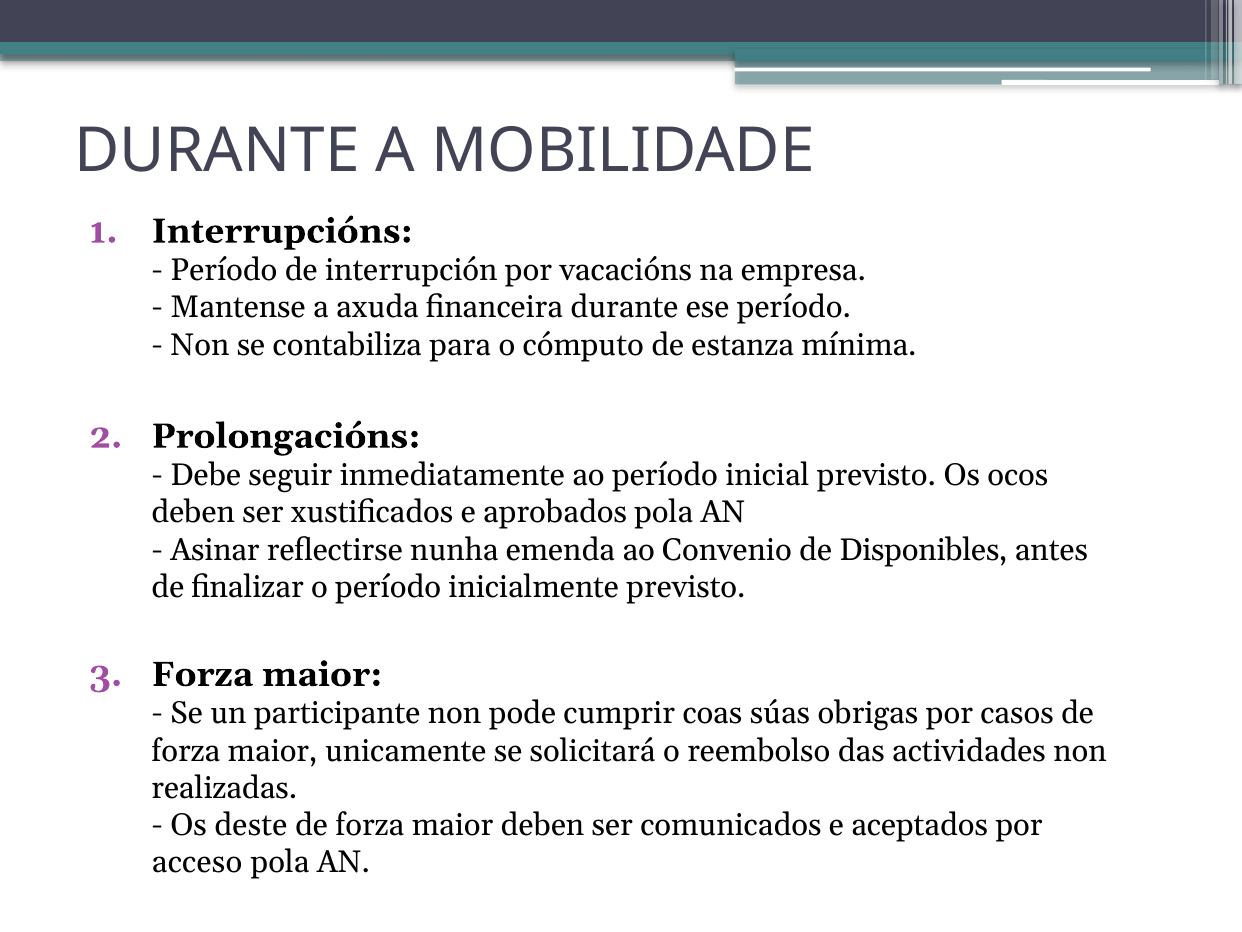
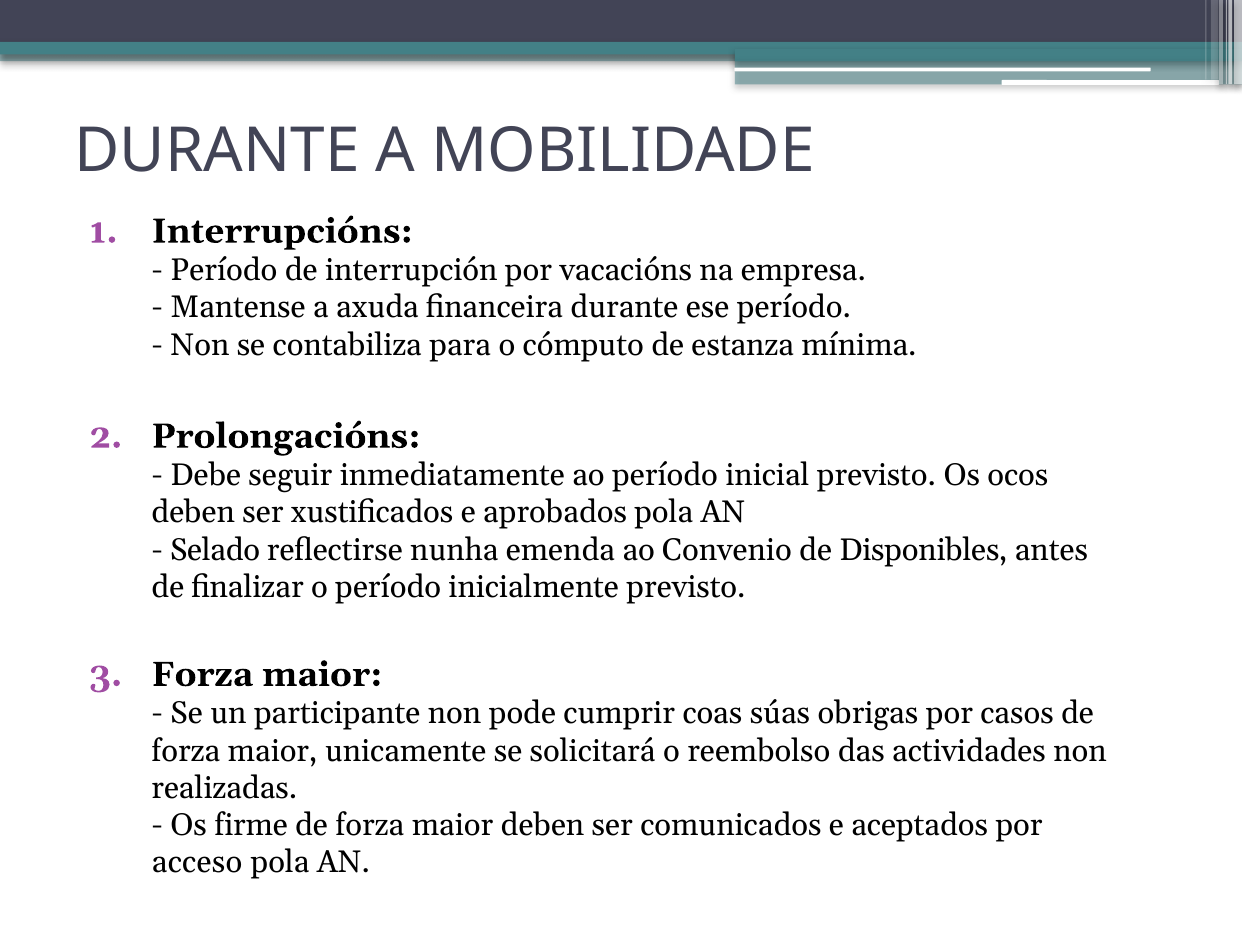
Asinar: Asinar -> Selado (215, 550)
deste: deste -> firme (251, 825)
